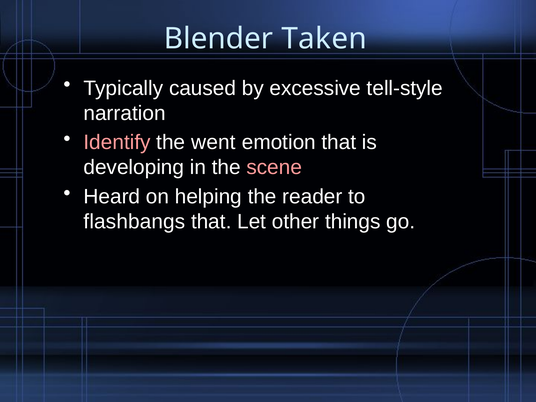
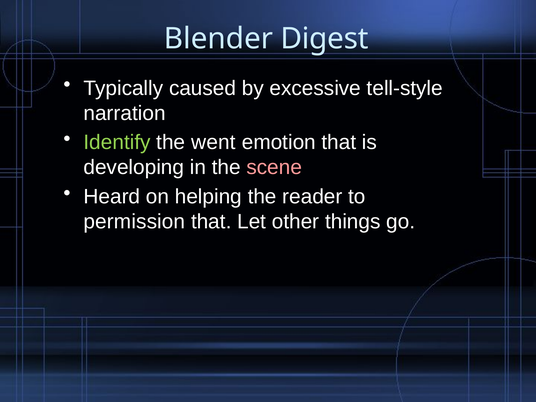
Taken: Taken -> Digest (324, 39)
Identify colour: pink -> light green (117, 142)
flashbangs: flashbangs -> permission (134, 222)
